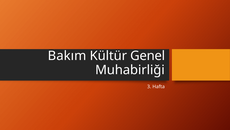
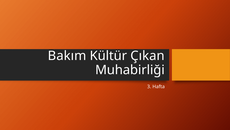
Genel: Genel -> Çıkan (148, 56)
